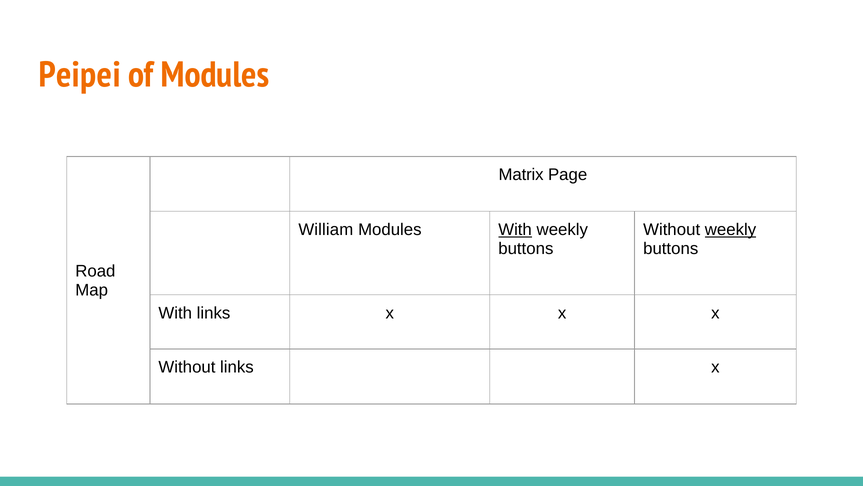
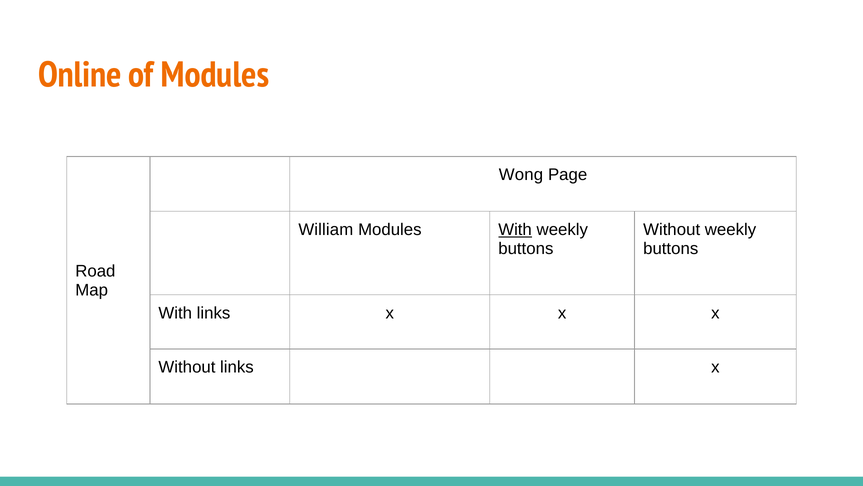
Peipei: Peipei -> Online (80, 75)
Matrix: Matrix -> Wong (521, 175)
weekly underline: present -> none (730, 229)
